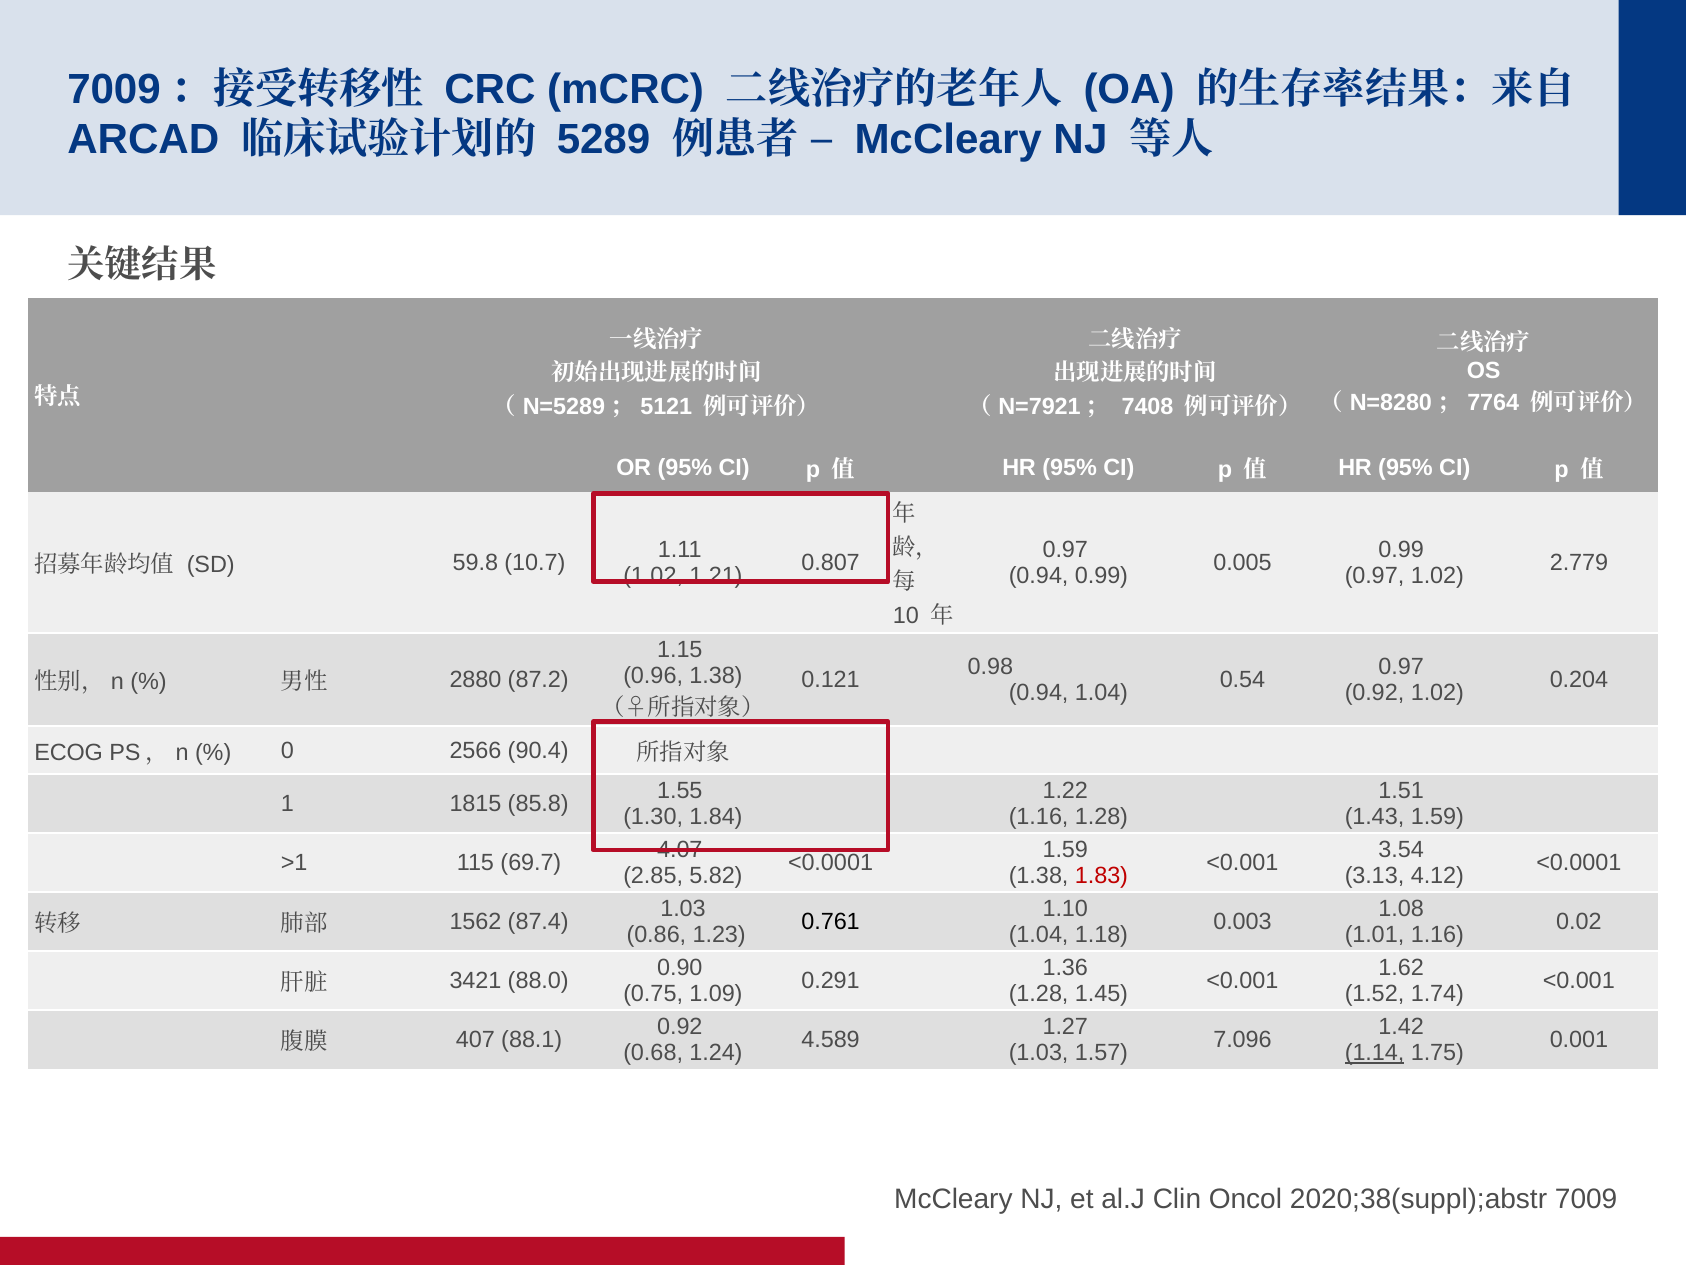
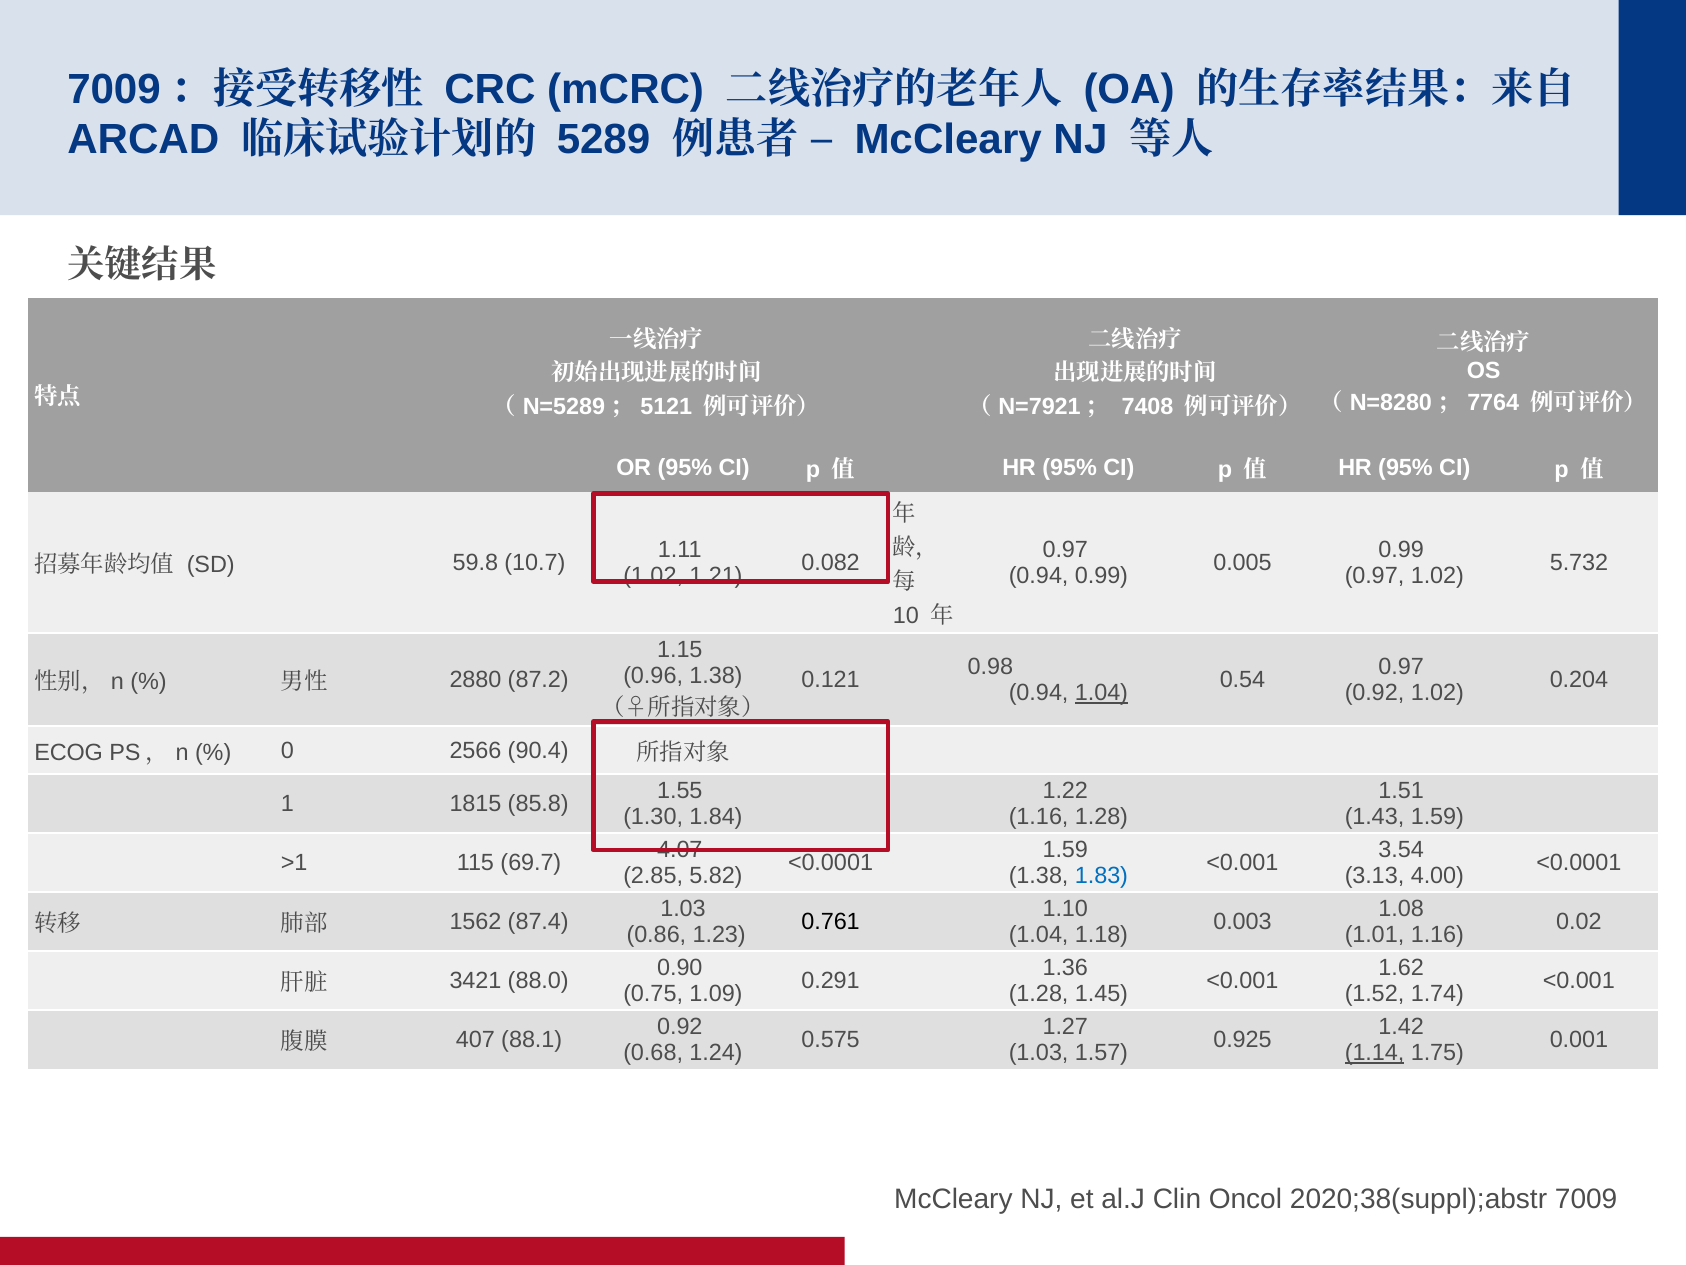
0.807: 0.807 -> 0.082 (831, 562)
2.779: 2.779 -> 5.732 (1579, 562)
1.04 underline: none -> present (1101, 693)
1.83 colour: red -> blue (1101, 876)
4.12: 4.12 -> 4.00 (1437, 876)
4.589: 4.589 -> 0.575 (831, 1040)
7.096: 7.096 -> 0.925 (1243, 1040)
